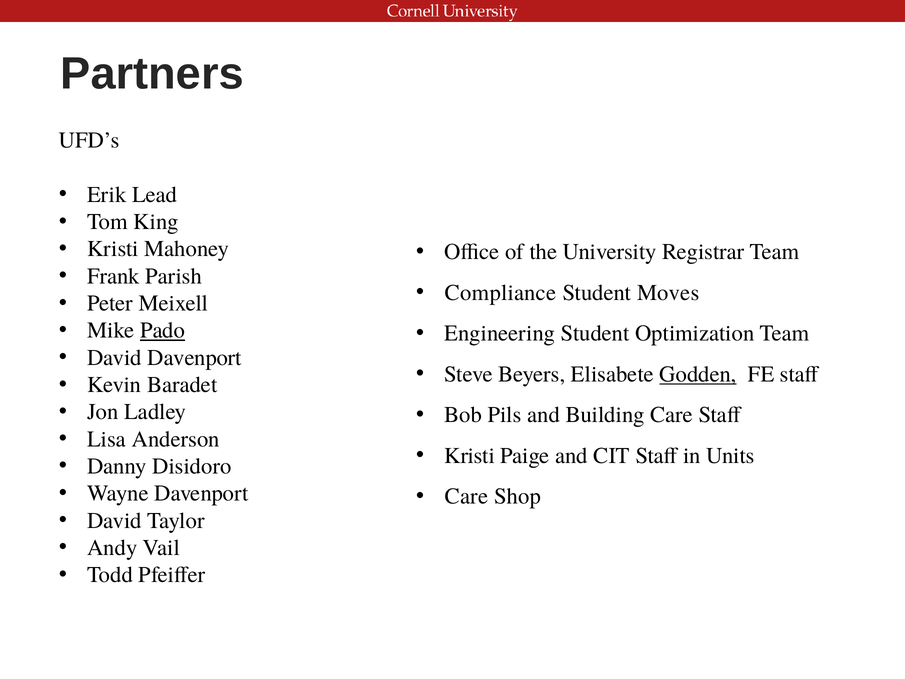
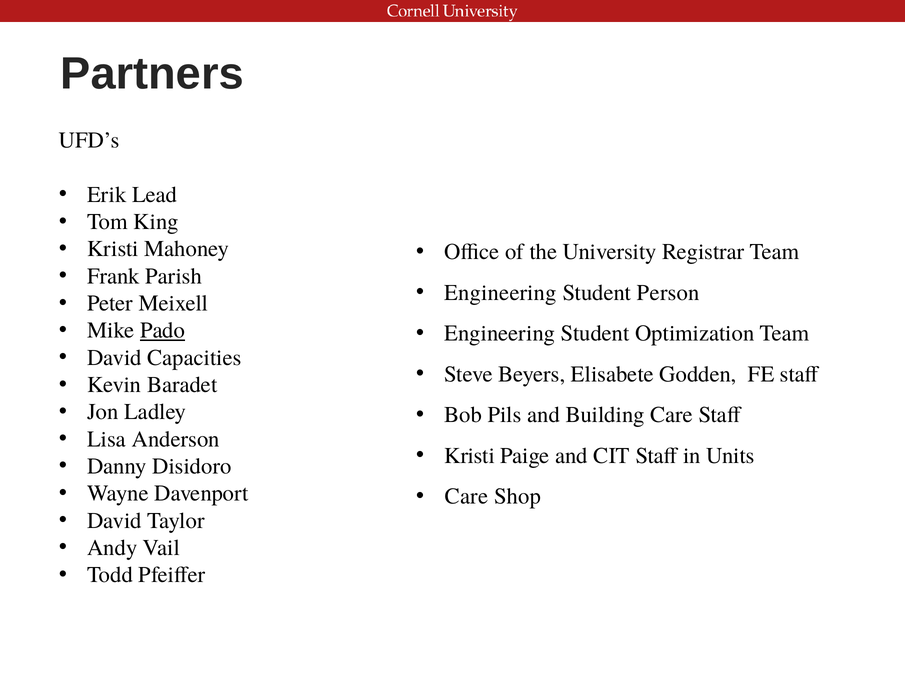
Compliance: Compliance -> Engineering (501, 293)
Moves: Moves -> Person (668, 293)
David Davenport: Davenport -> Capacities (194, 357)
Godden underline: present -> none (698, 374)
